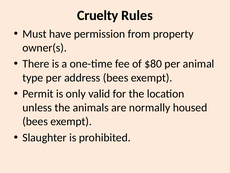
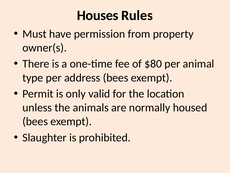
Cruelty: Cruelty -> Houses (98, 15)
